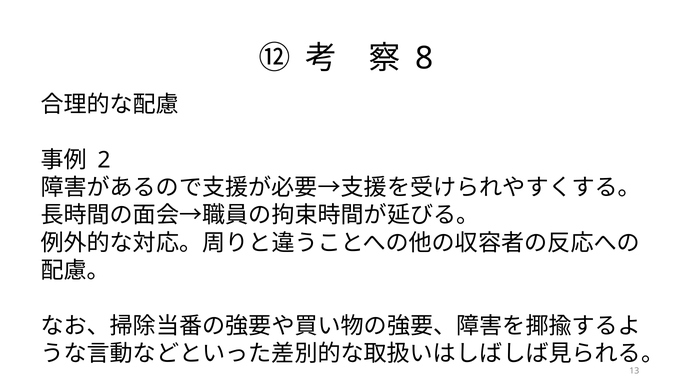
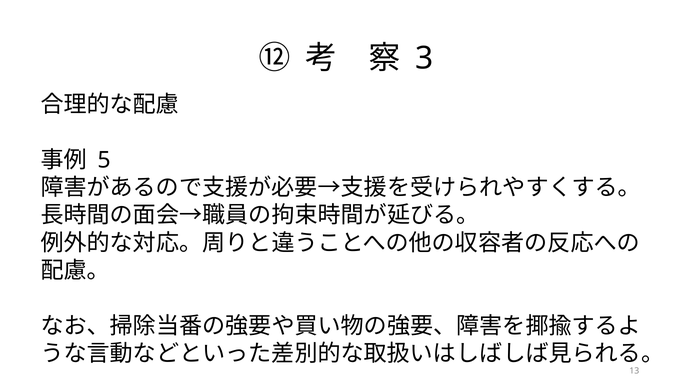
8: 8 -> 3 (424, 58)
2: 2 -> 5 (104, 160)
